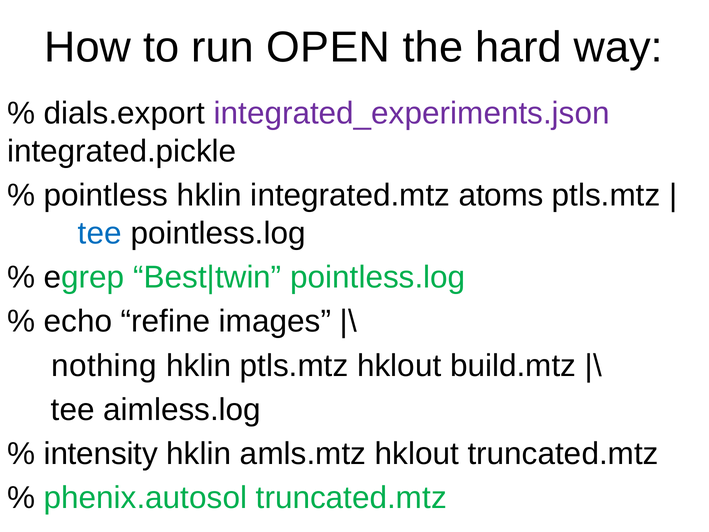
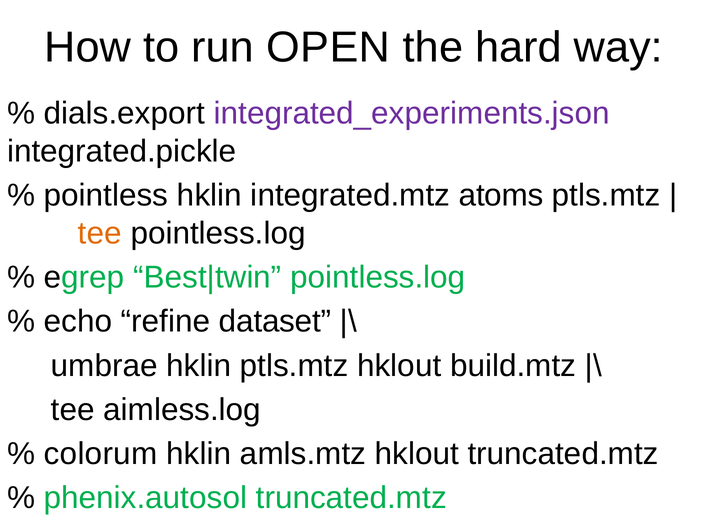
tee colour: blue -> orange (100, 233)
images: images -> dataset (275, 321)
nothing: nothing -> umbrae (104, 365)
intensity: intensity -> colorum (101, 454)
